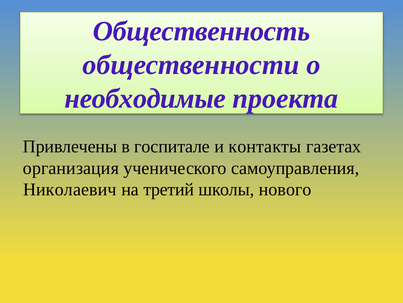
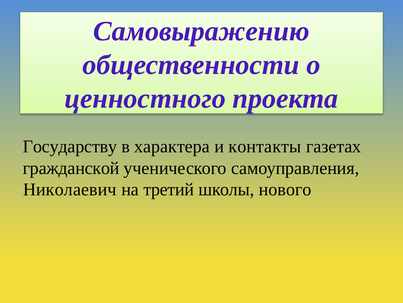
Общественность: Общественность -> Самовыражению (201, 31)
необходимые: необходимые -> ценностного (145, 98)
Привлечены: Привлечены -> Государству (70, 146)
госпитале: госпитале -> характера (172, 146)
организация: организация -> гражданской (71, 168)
